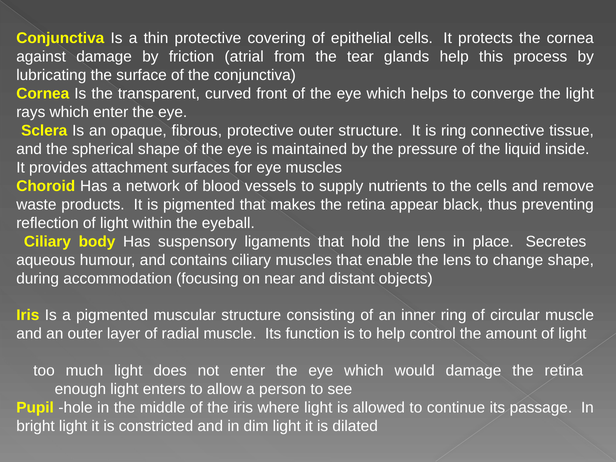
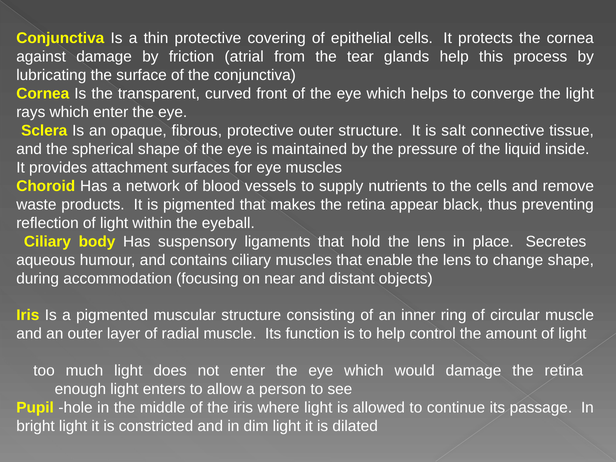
is ring: ring -> salt (454, 131)
